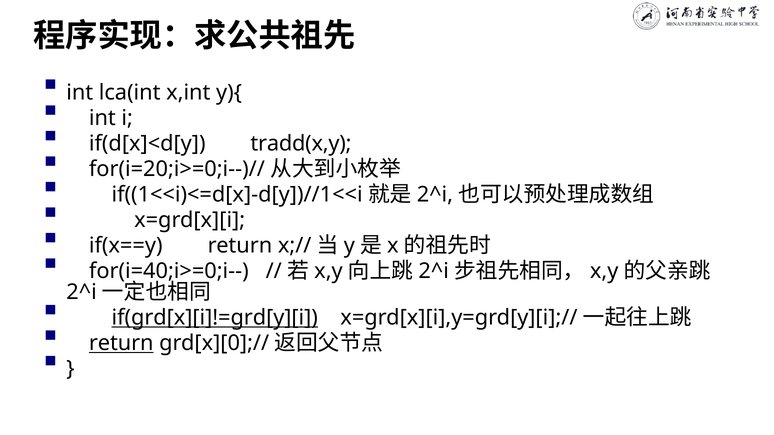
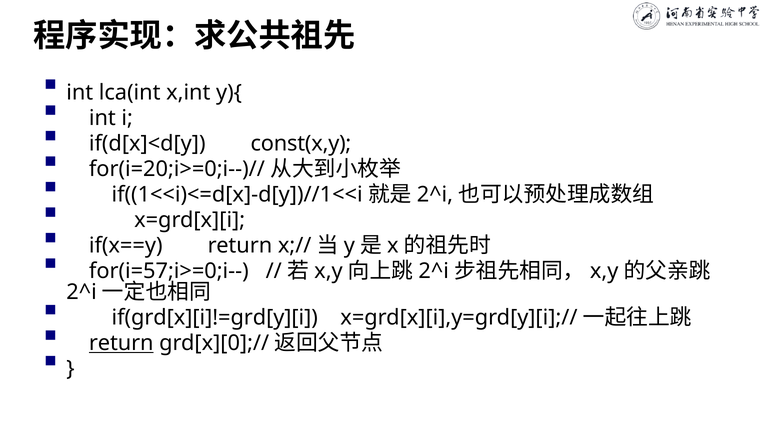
tradd(x,y: tradd(x,y -> const(x,y (301, 144)
for(i=40;i>=0;i--: for(i=40;i>=0;i-- -> for(i=57;i>=0;i-- (169, 271)
if(grd[x][i]!=grd[y][i underline: present -> none (215, 318)
